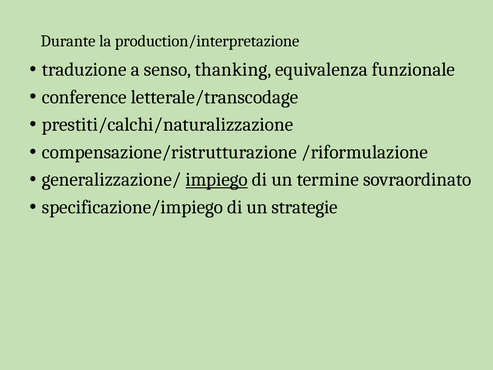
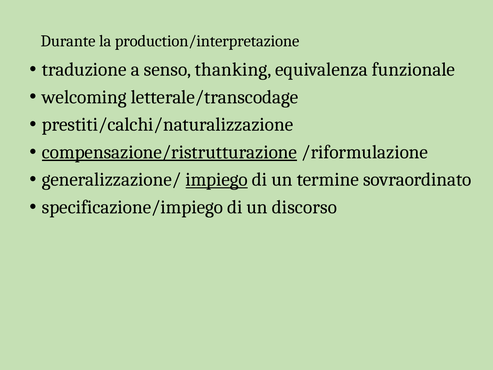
conference: conference -> welcoming (84, 97)
compensazione/ristrutturazione underline: none -> present (169, 152)
strategie: strategie -> discorso (304, 207)
